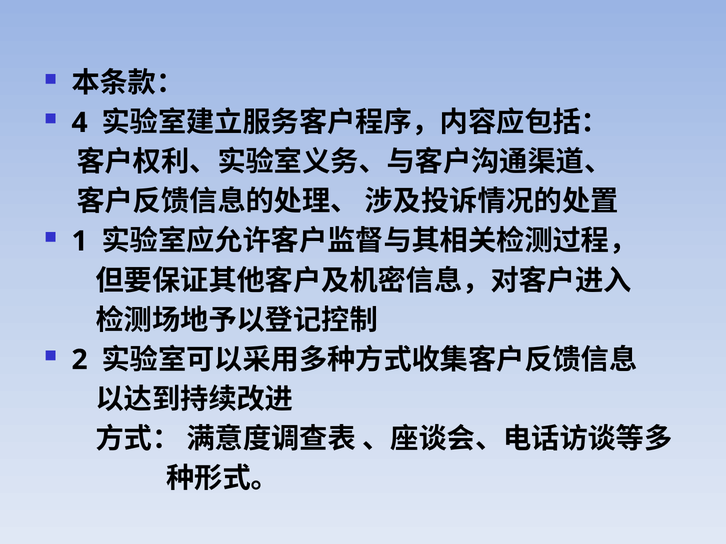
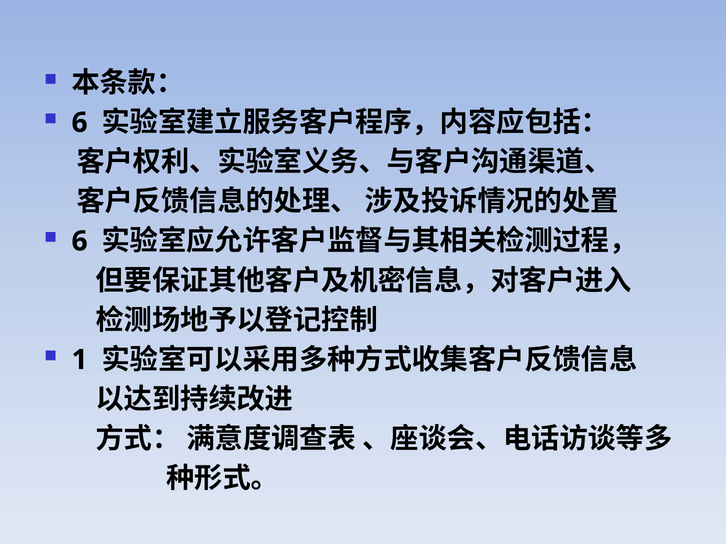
4: 4 -> 6 (80, 123)
1: 1 -> 6 (80, 241)
2: 2 -> 1 (80, 360)
